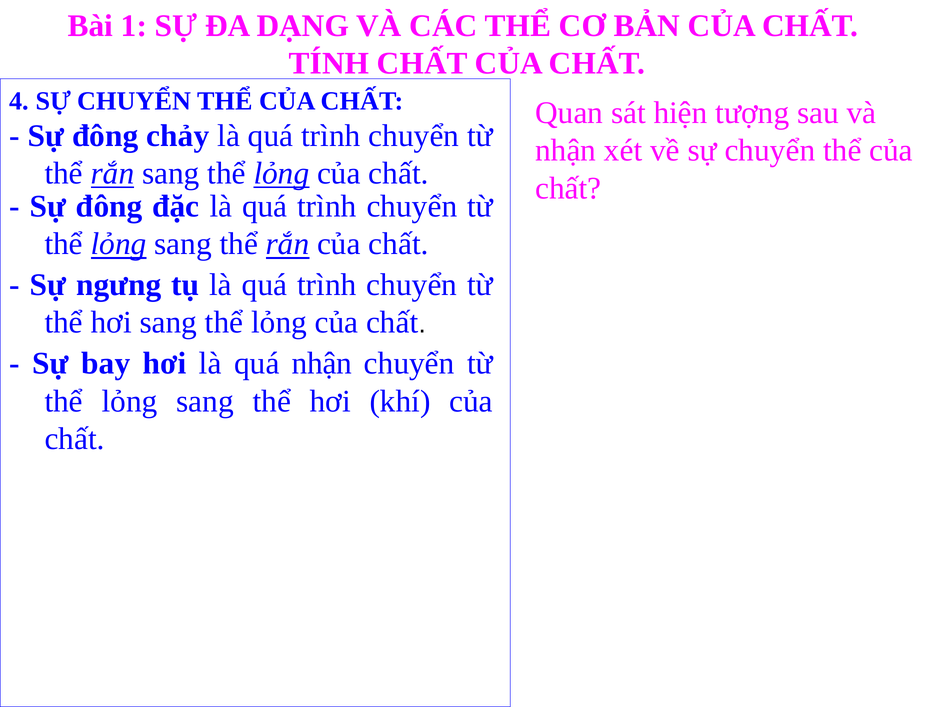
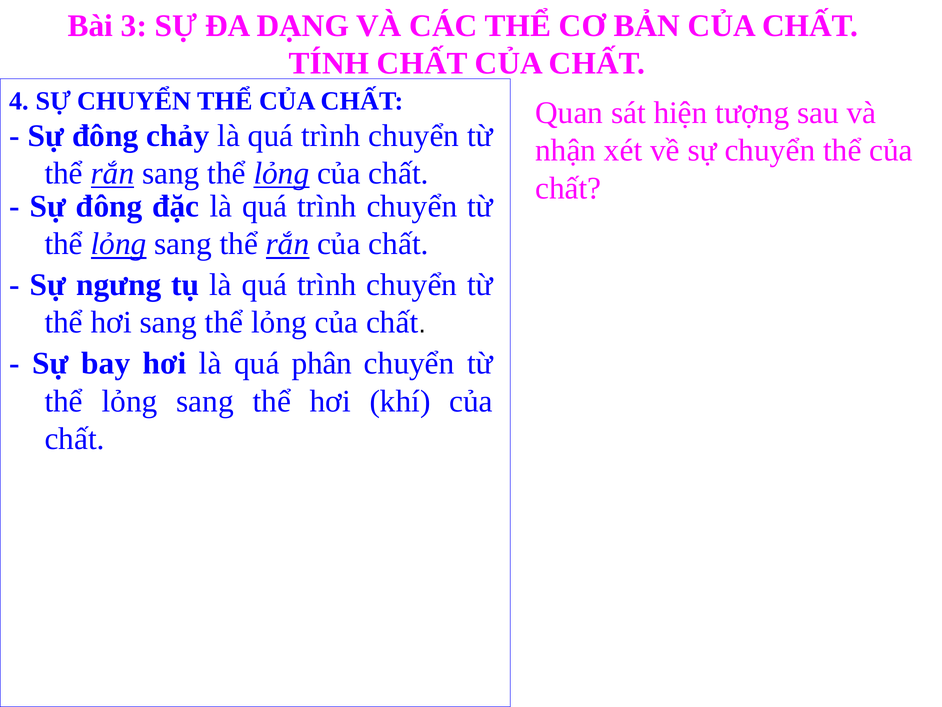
1: 1 -> 3 (134, 26)
quá nhận: nhận -> phân (322, 363)
